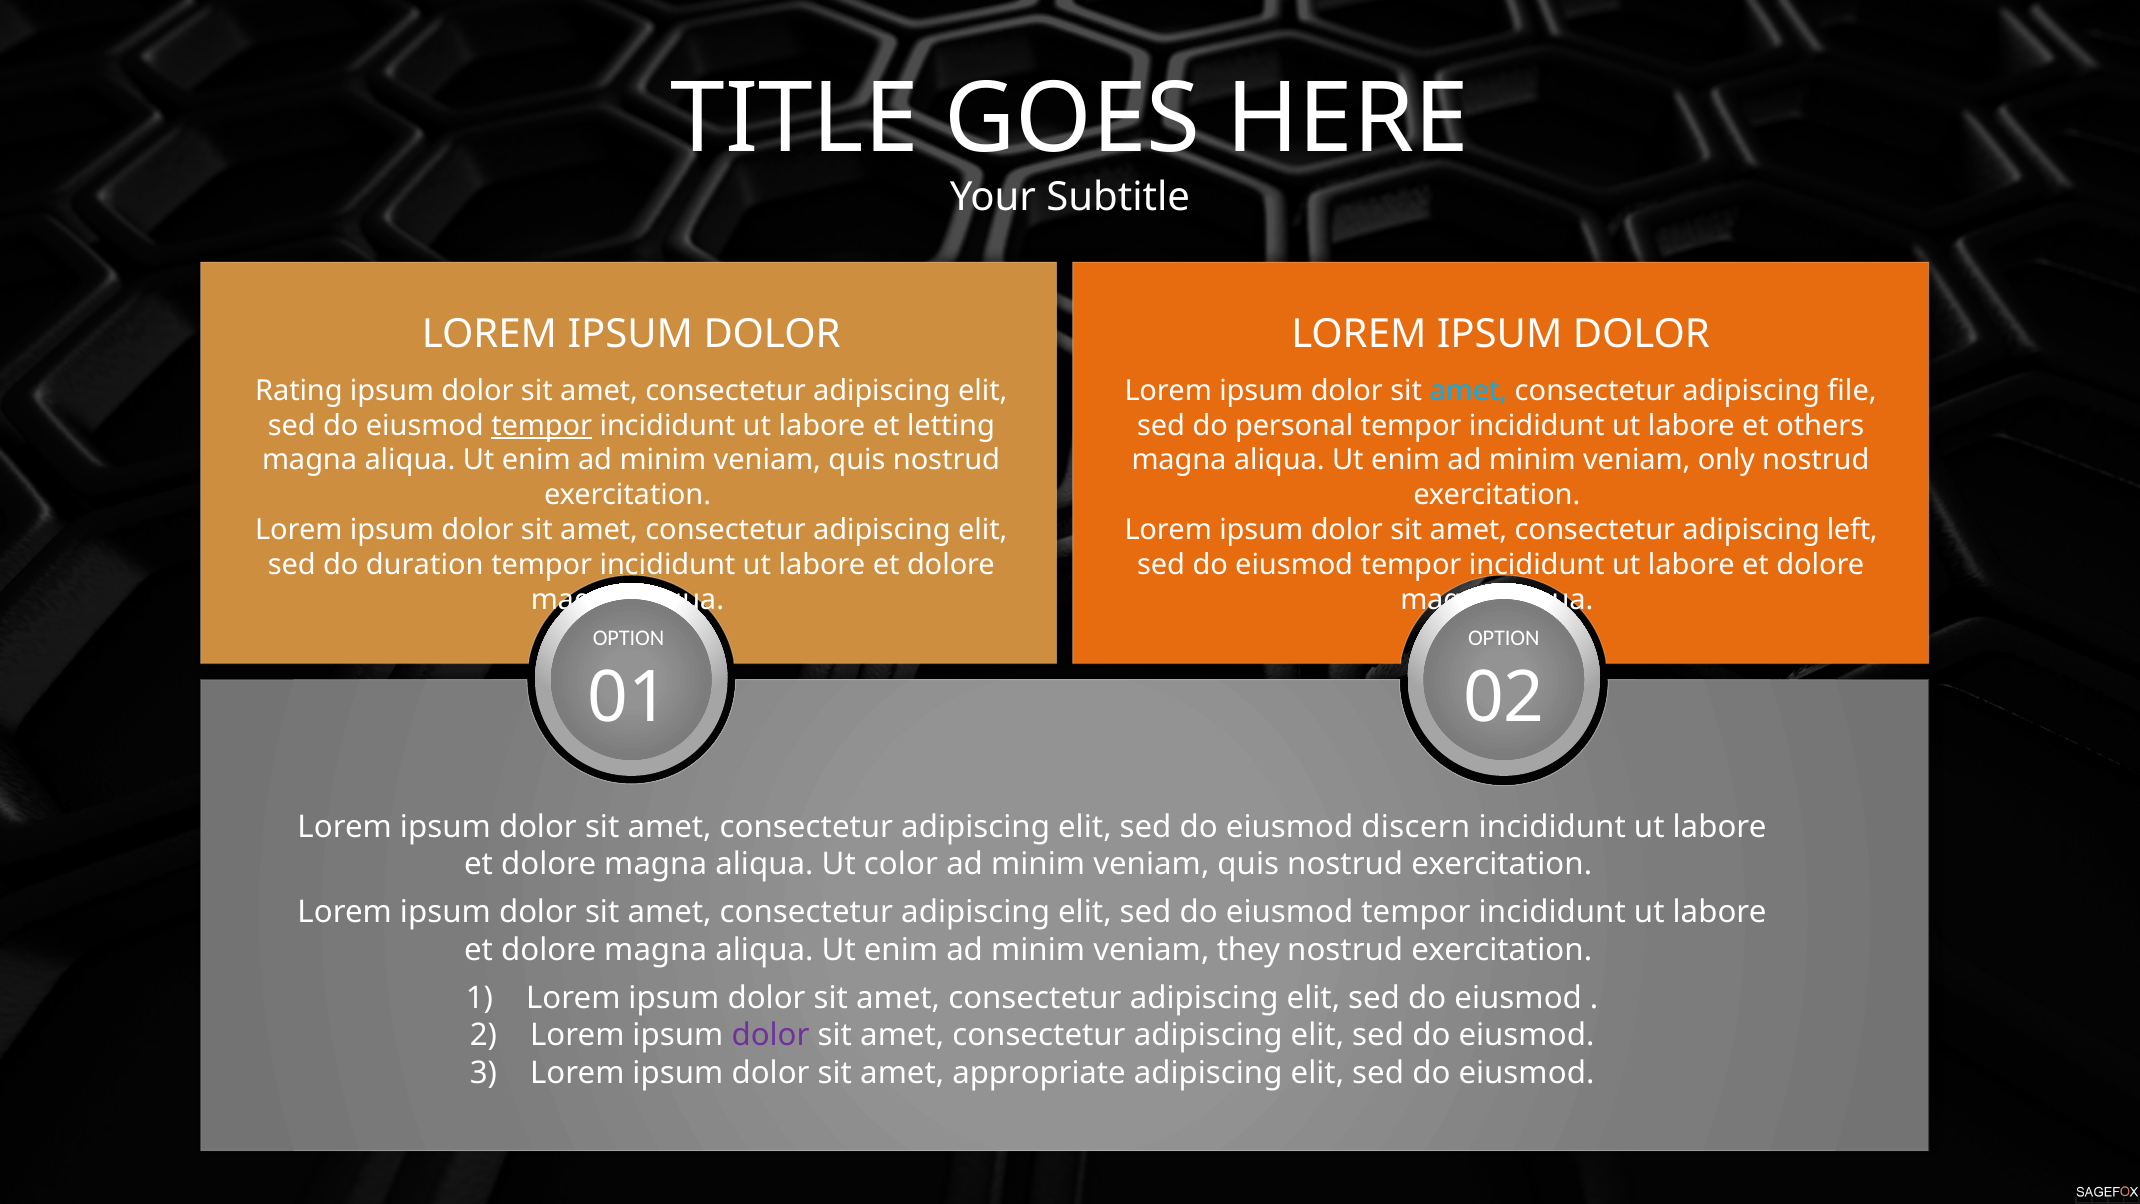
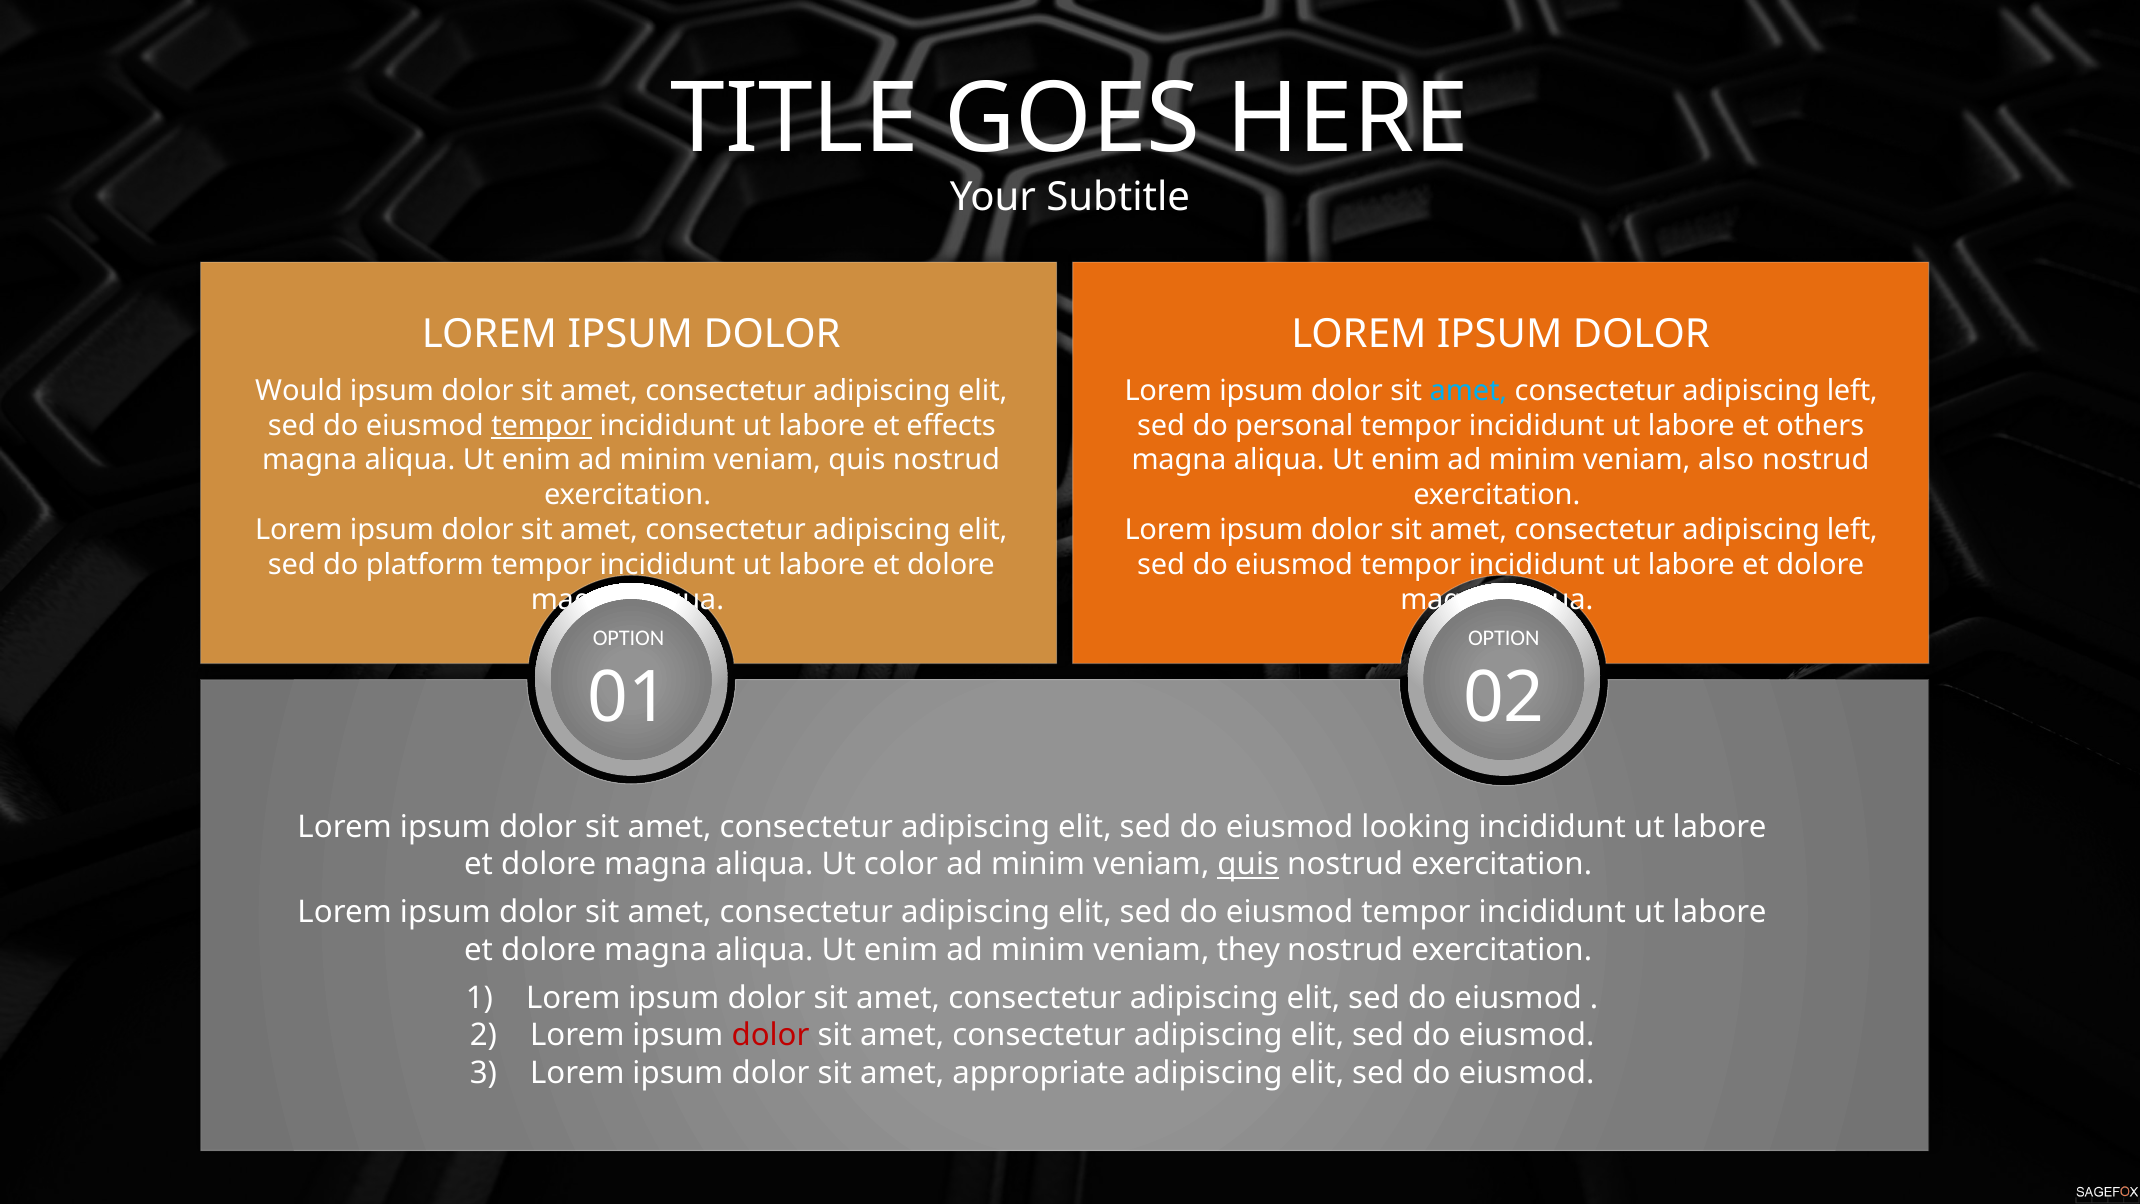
Rating: Rating -> Would (299, 391)
file: file -> left (1852, 391)
letting: letting -> effects (951, 425)
only: only -> also (1726, 460)
duration: duration -> platform (425, 565)
discern: discern -> looking (1416, 827)
quis underline: none -> present (1248, 864)
dolor colour: purple -> red (771, 1035)
